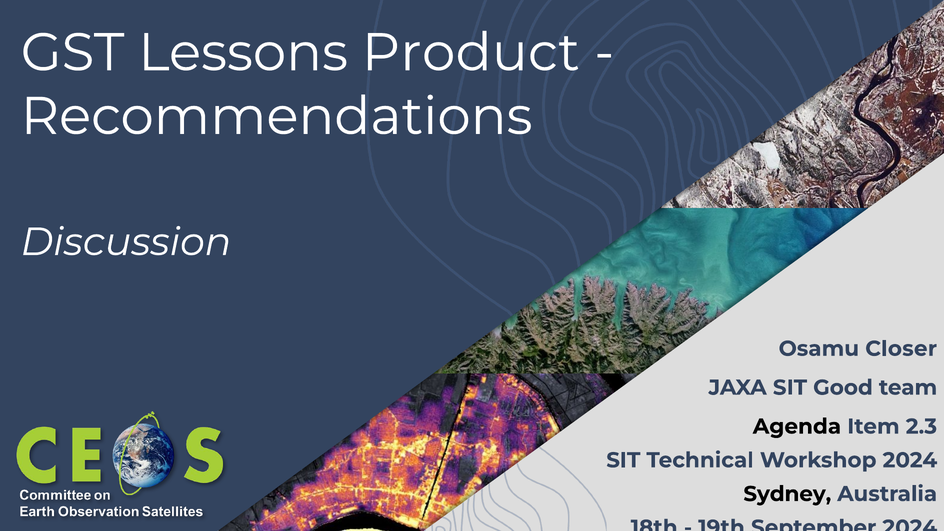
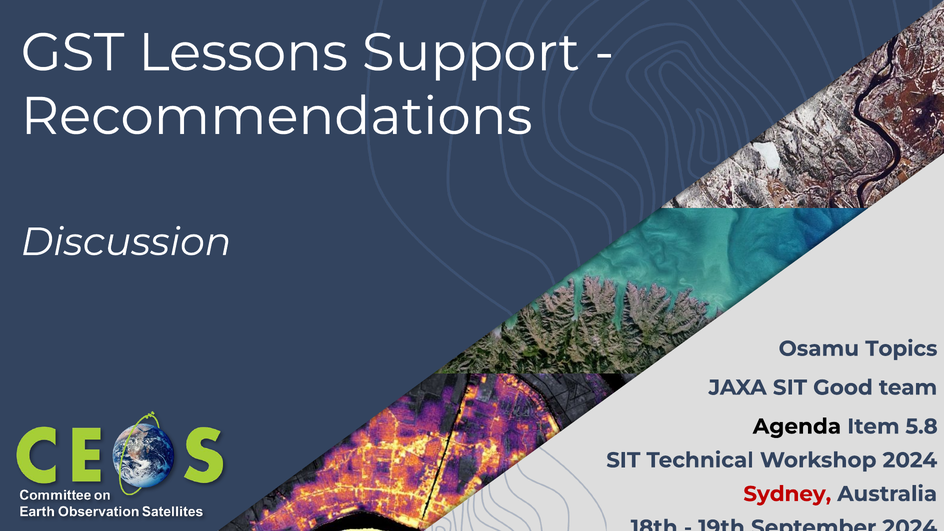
Product: Product -> Support (471, 53)
Closer: Closer -> Topics (901, 349)
2.3: 2.3 -> 5.8 (922, 426)
Sydney colour: black -> red (787, 494)
